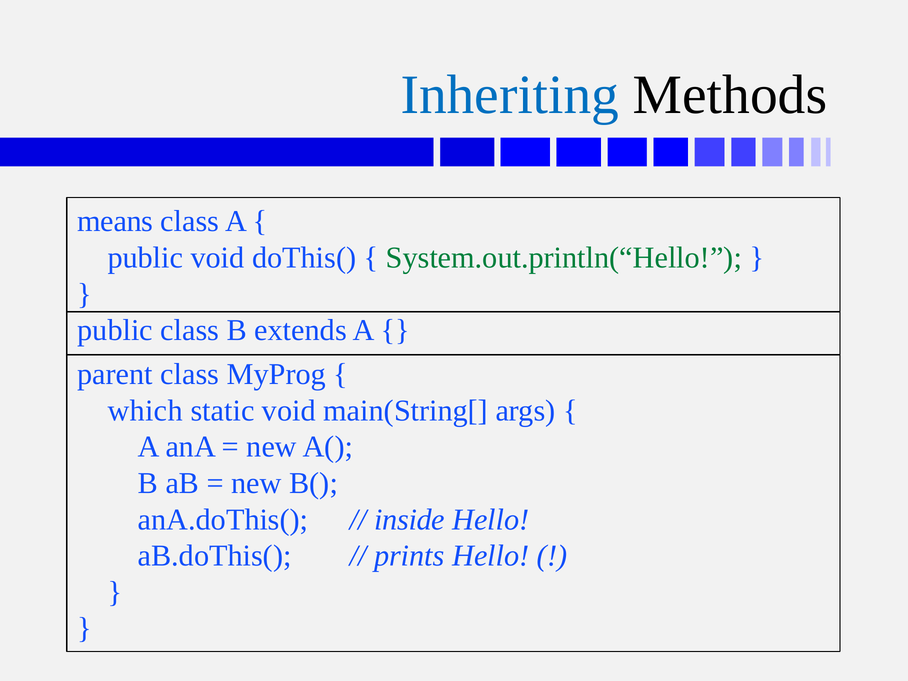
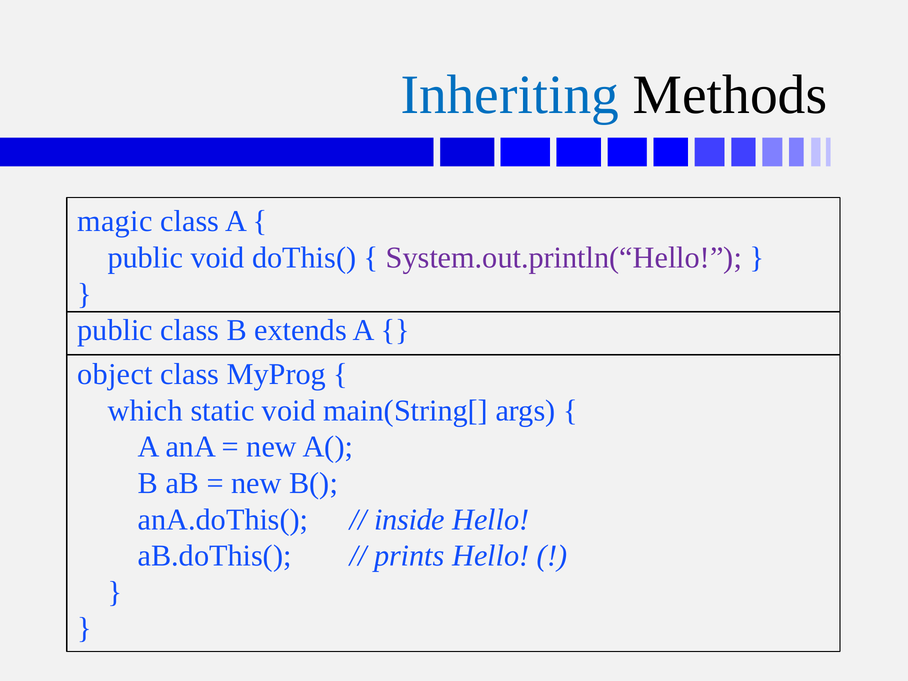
means: means -> magic (115, 221)
System.out.println(“Hello colour: green -> purple (564, 258)
parent: parent -> object (115, 374)
